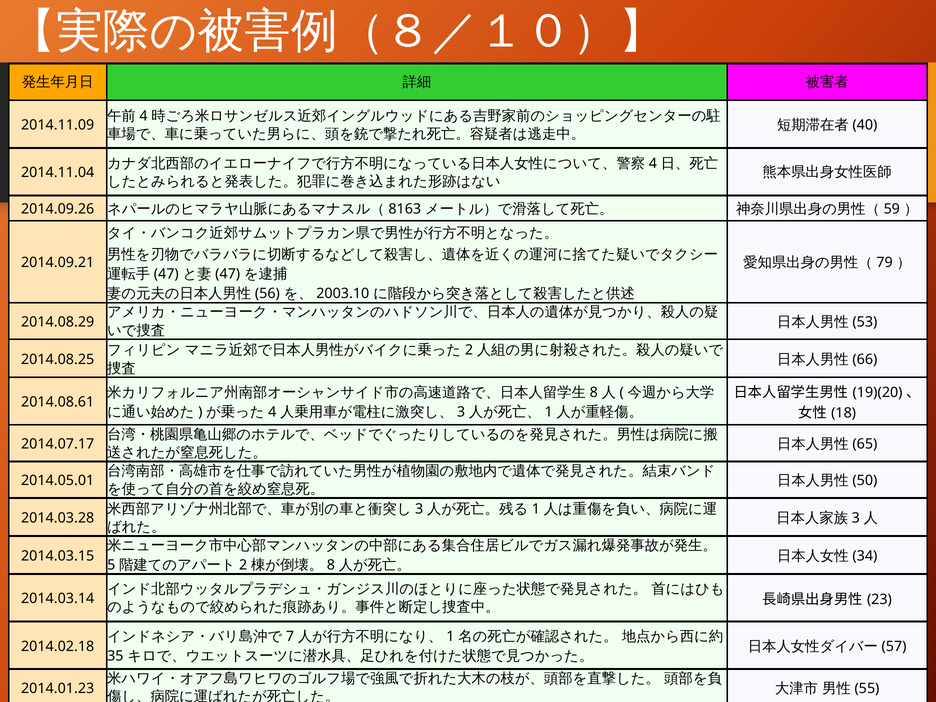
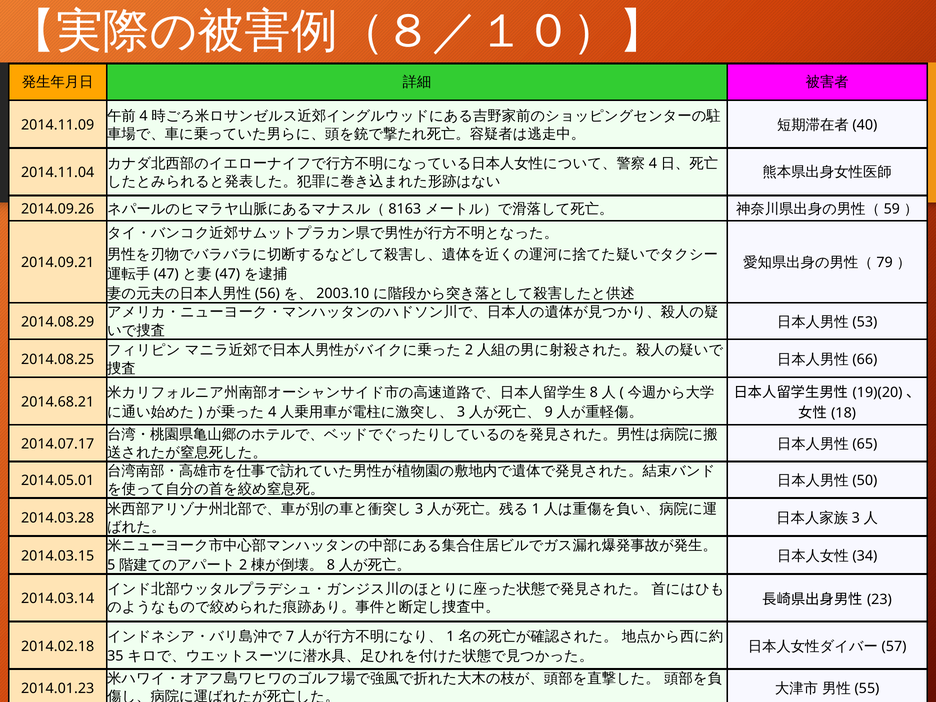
2014.08.61: 2014.08.61 -> 2014.68.21 (58, 402)
1: 1 -> 9 (549, 412)
